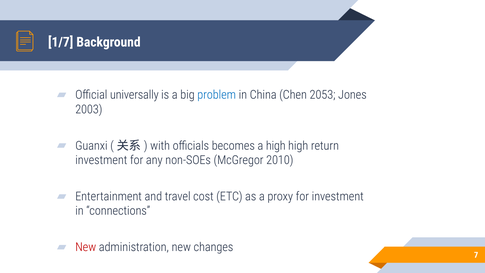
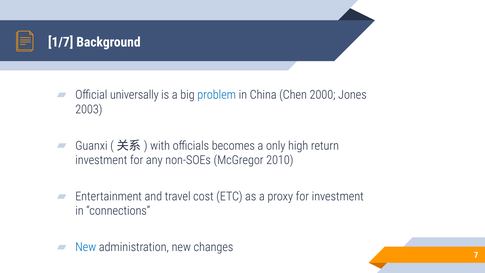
2053: 2053 -> 2000 (323, 95)
a high: high -> only (276, 146)
New colour: red -> blue (86, 247)
